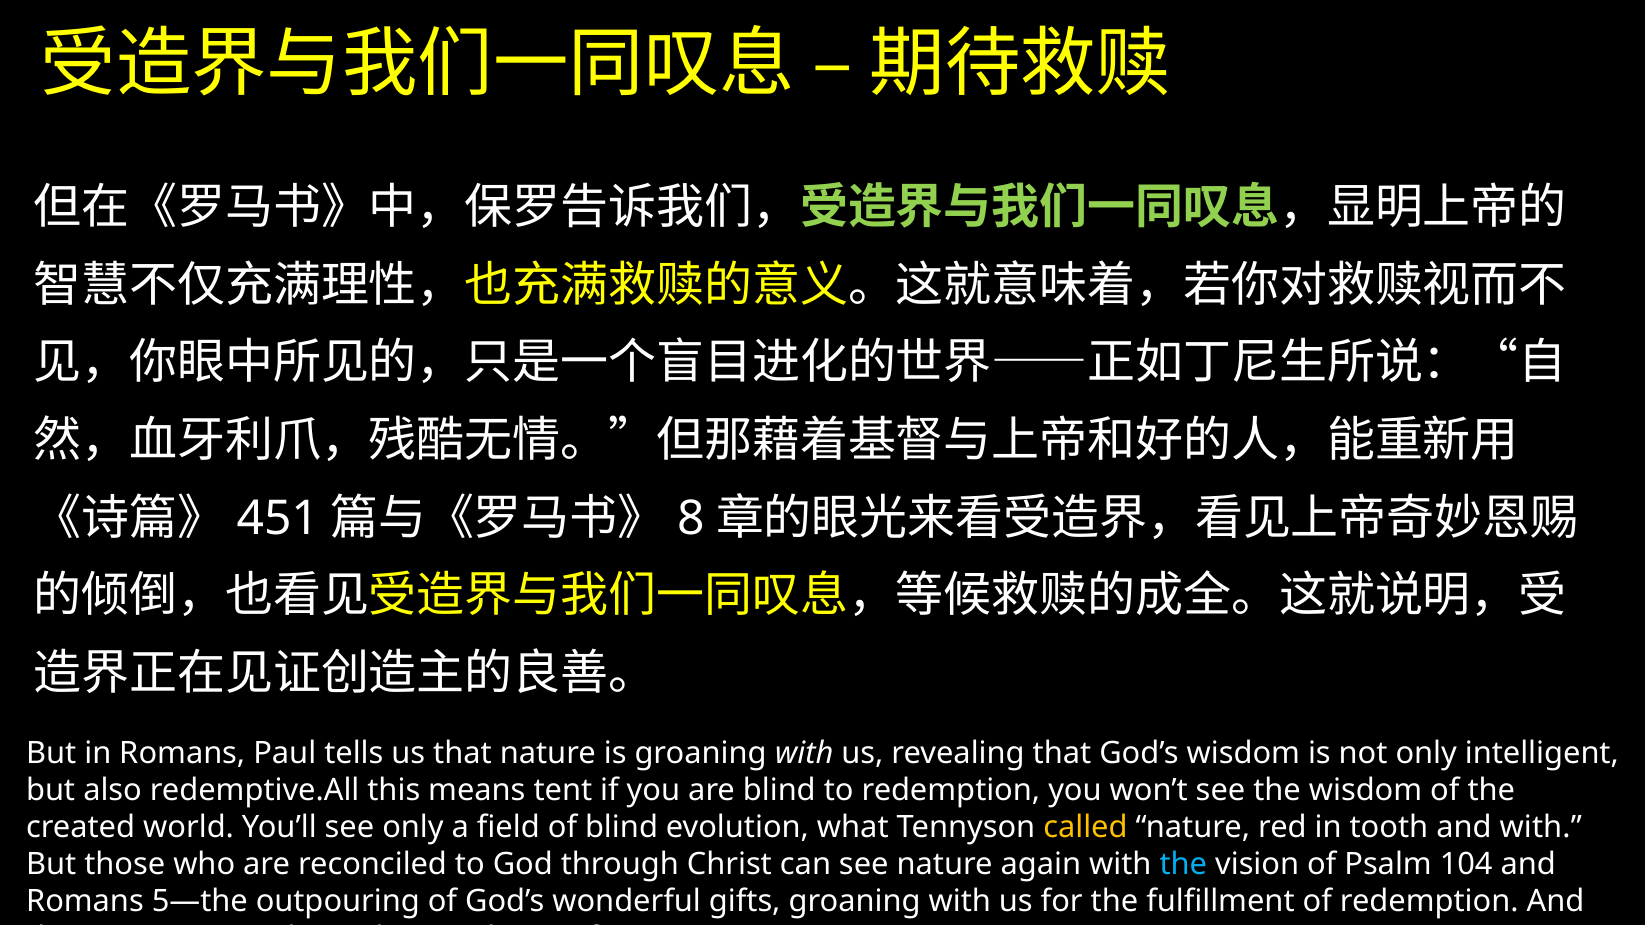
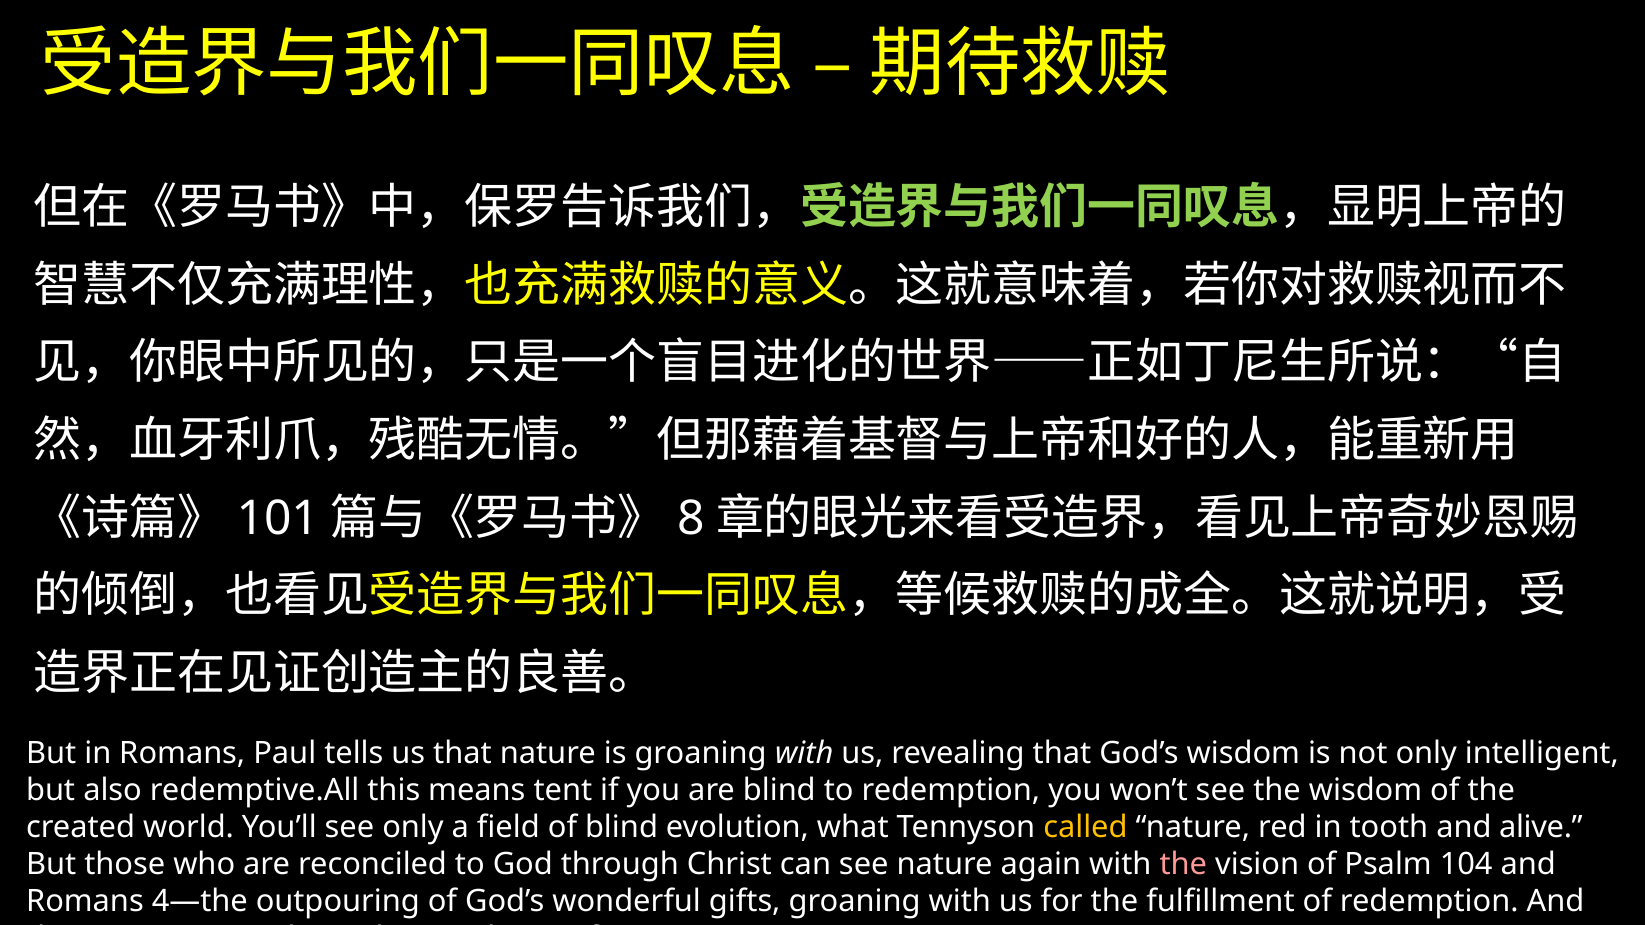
451: 451 -> 101 (278, 519)
and with: with -> alive (1541, 828)
the colour: light blue -> pink (1183, 865)
5—the: 5—the -> 4—the (200, 902)
